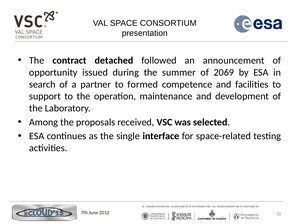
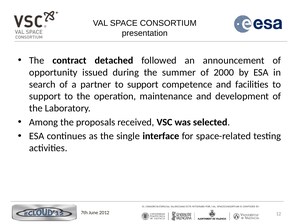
2069: 2069 -> 2000 (224, 72)
partner to formed: formed -> support (143, 84)
